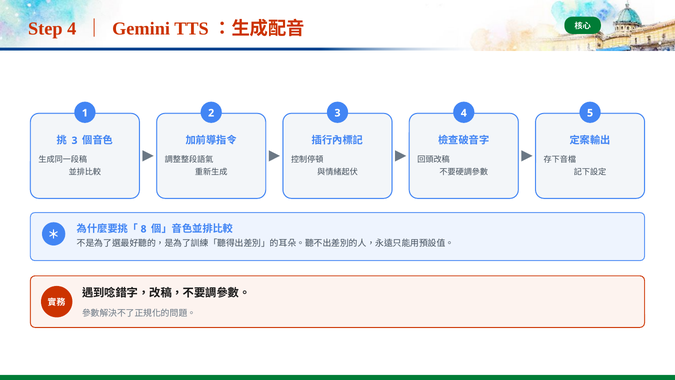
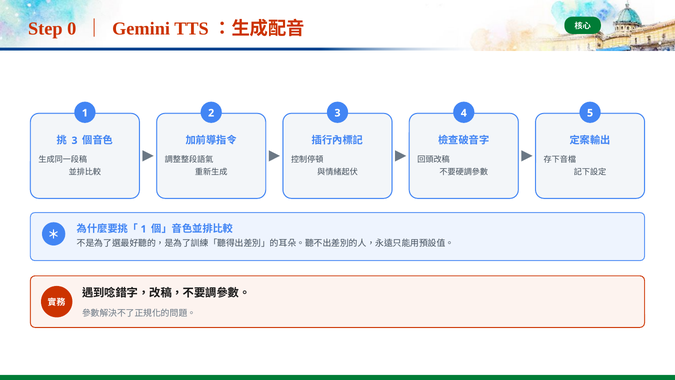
Step 4: 4 -> 0 (72, 28)
8: 8 -> 1 (144, 229)
